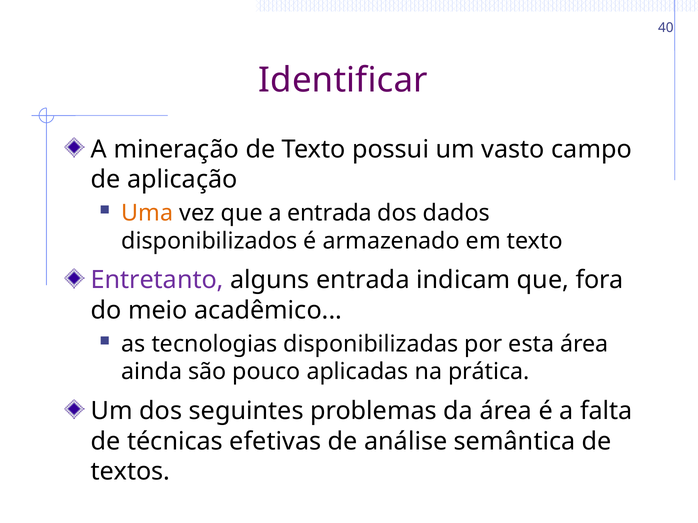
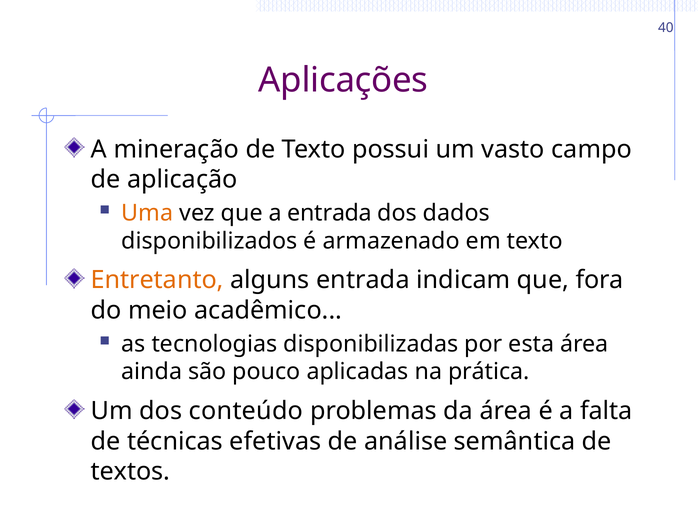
Identificar: Identificar -> Aplicações (343, 80)
Entretanto colour: purple -> orange (157, 280)
seguintes: seguintes -> conteúdo (246, 411)
